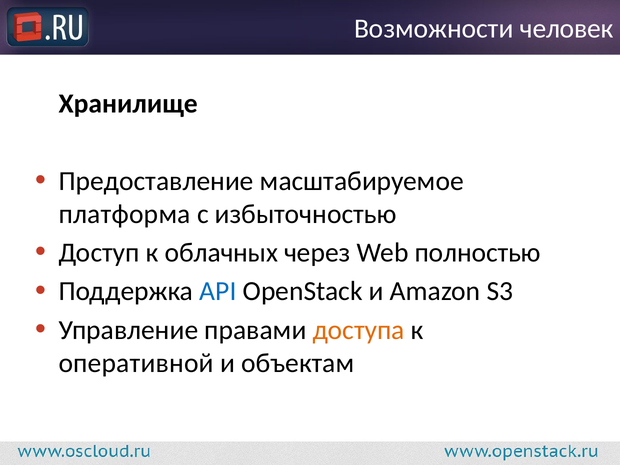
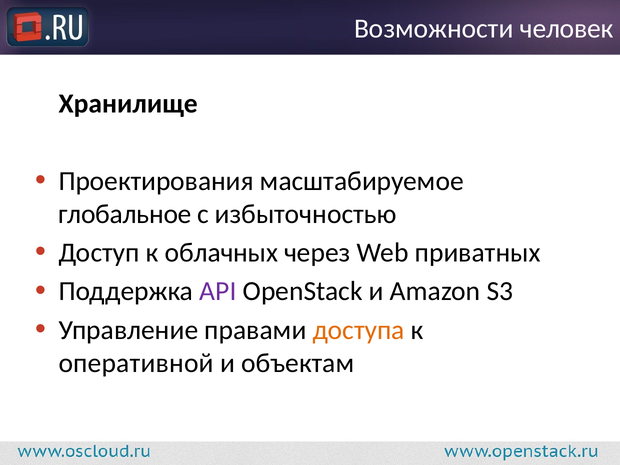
Предоставление: Предоставление -> Проектирования (156, 181)
платформа: платформа -> глобальное (125, 214)
полностью: полностью -> приватных (478, 253)
API colour: blue -> purple (218, 291)
